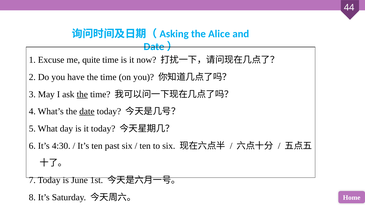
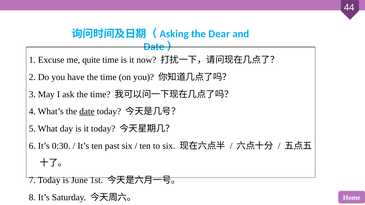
Alice: Alice -> Dear (219, 34)
the underline: present -> none (82, 94)
4:30: 4:30 -> 0:30 (61, 146)
